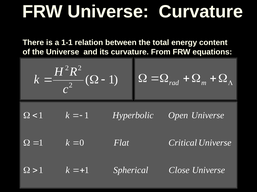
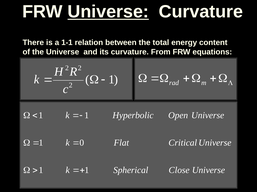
Universe underline: none -> present (108, 12)
